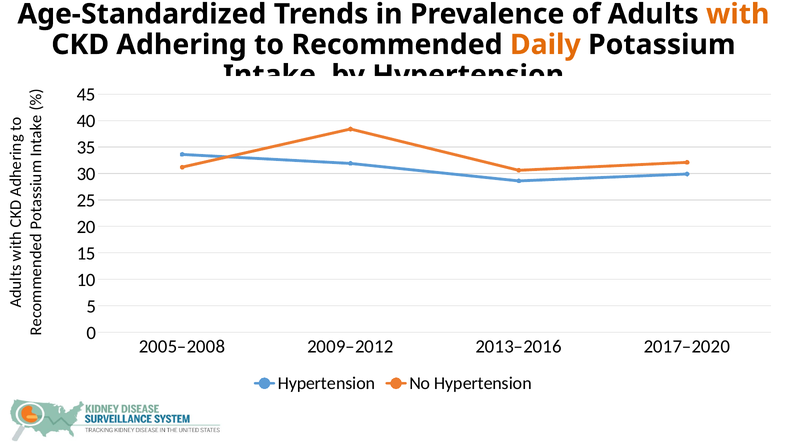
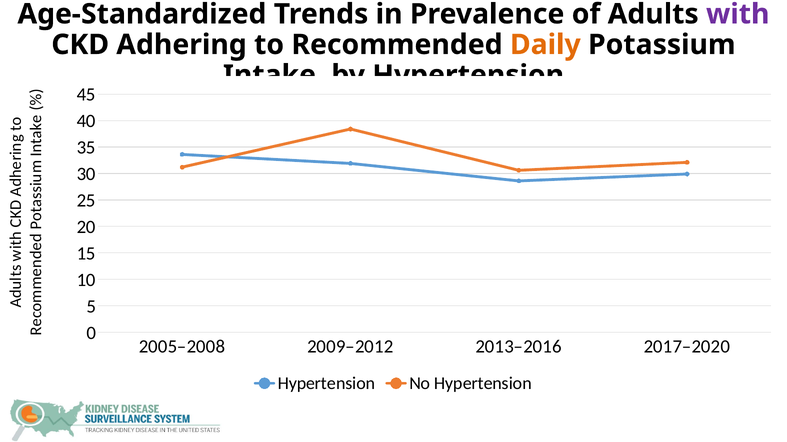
with colour: orange -> purple (738, 14)
